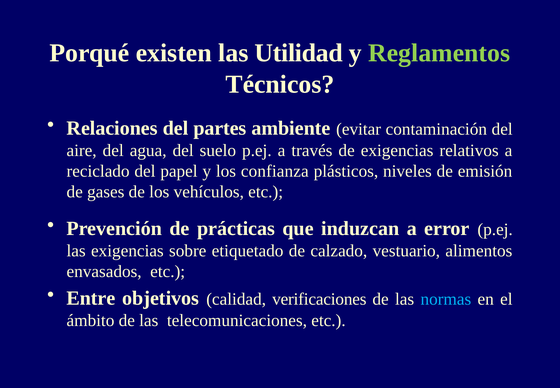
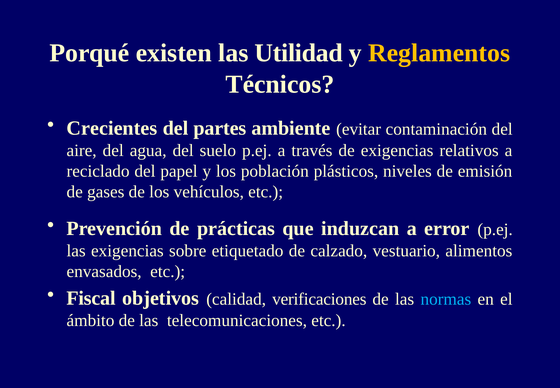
Reglamentos colour: light green -> yellow (439, 53)
Relaciones: Relaciones -> Crecientes (112, 128)
confianza: confianza -> población (275, 171)
Entre: Entre -> Fiscal (91, 298)
